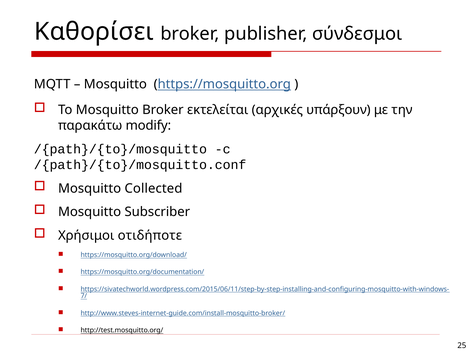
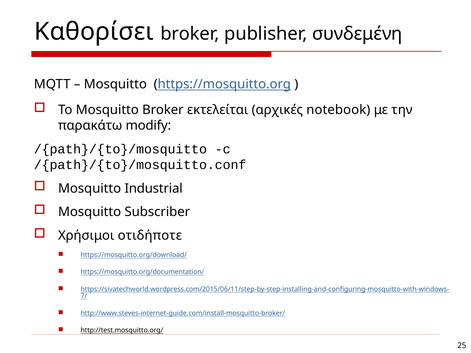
σύνδεσμοι: σύνδεσμοι -> συνδεμένη (357, 34)
υπάρξουν: υπάρξουν -> notebook (338, 110)
Collected: Collected -> Industrial (154, 189)
